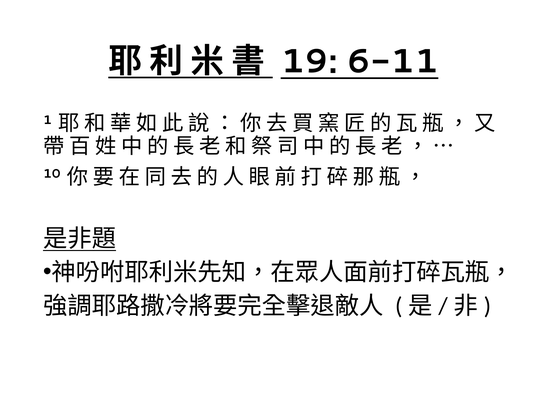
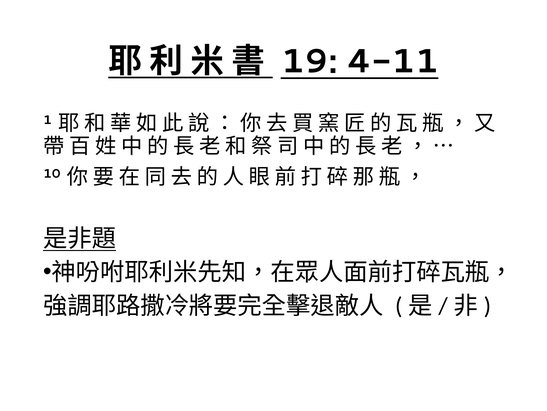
6-11: 6-11 -> 4-11 (393, 61)
